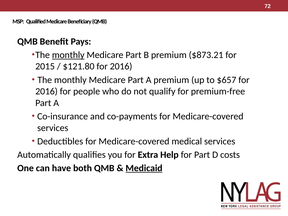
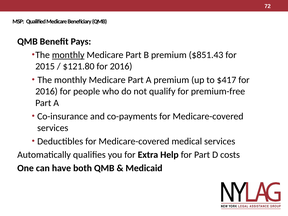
$873.21: $873.21 -> $851.43 (206, 55)
$657: $657 -> $417 (227, 80)
Medicaid underline: present -> none (144, 168)
